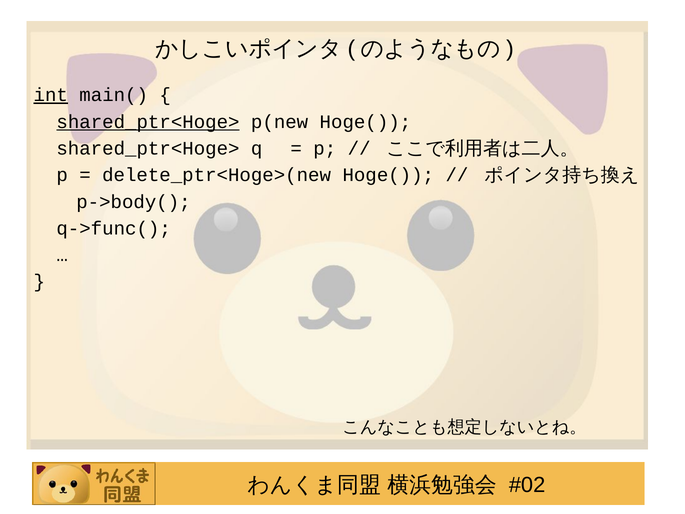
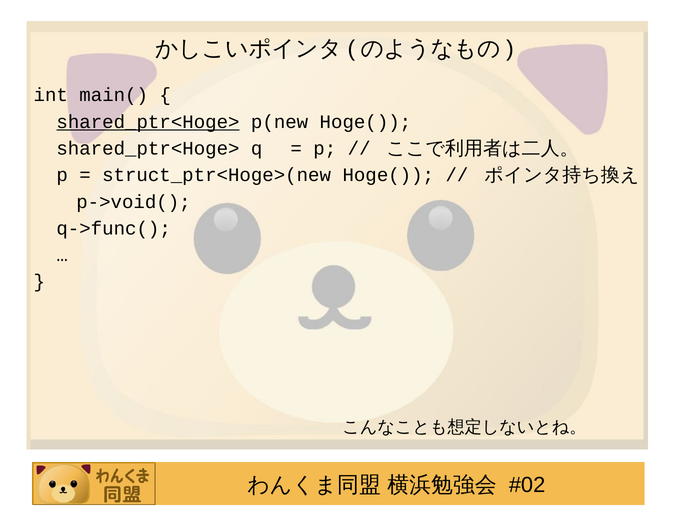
int underline: present -> none (51, 95)
delete_ptr<Hoge>(new: delete_ptr<Hoge>(new -> struct_ptr<Hoge>(new (217, 175)
p->body(: p->body( -> p->void( (133, 202)
